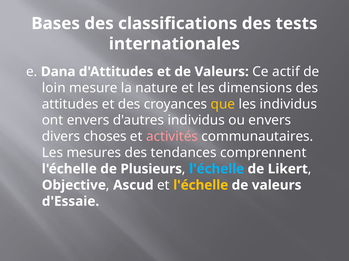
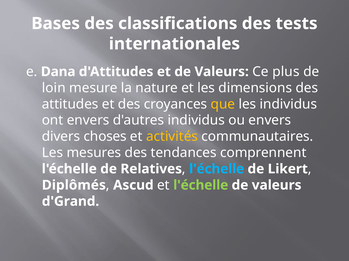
actif: actif -> plus (286, 72)
activités colour: pink -> yellow (172, 137)
Plusieurs: Plusieurs -> Relatives (151, 169)
Objective: Objective -> Diplômés (74, 186)
l'échelle colour: yellow -> light green (201, 186)
d'Essaie: d'Essaie -> d'Grand (71, 202)
